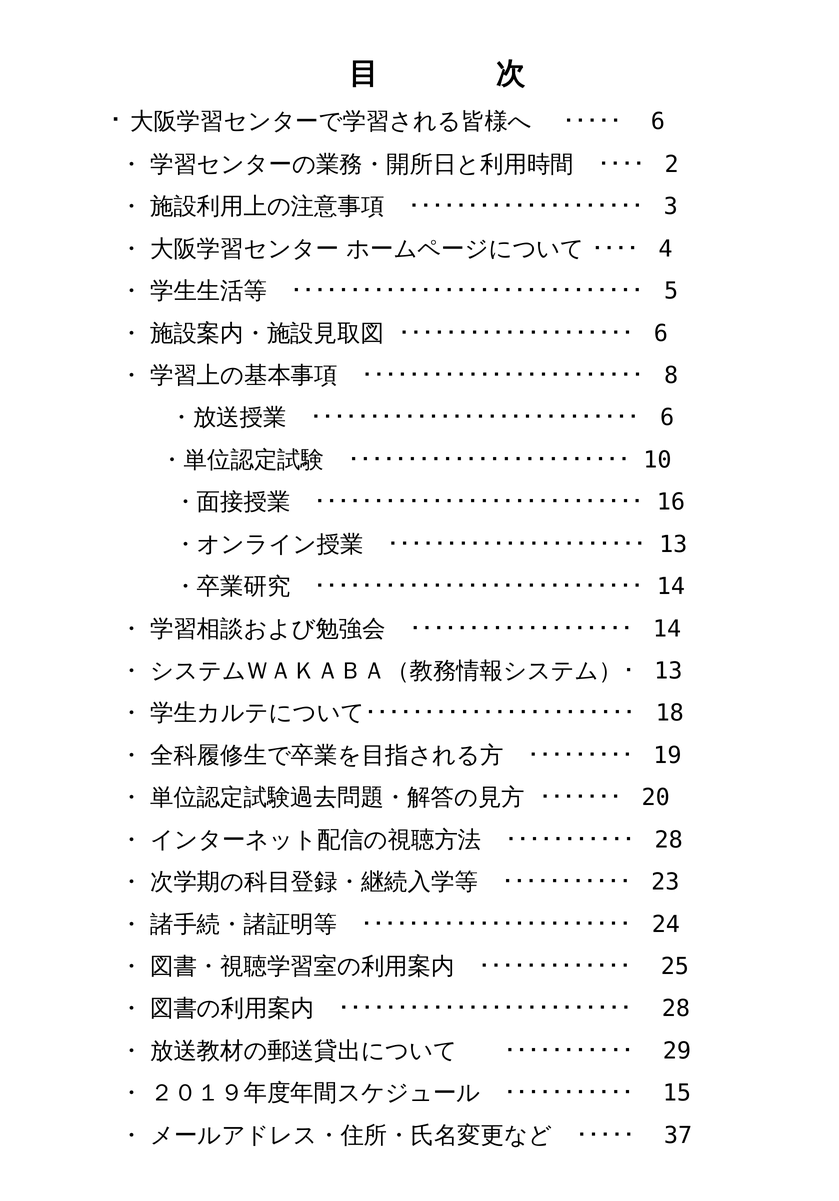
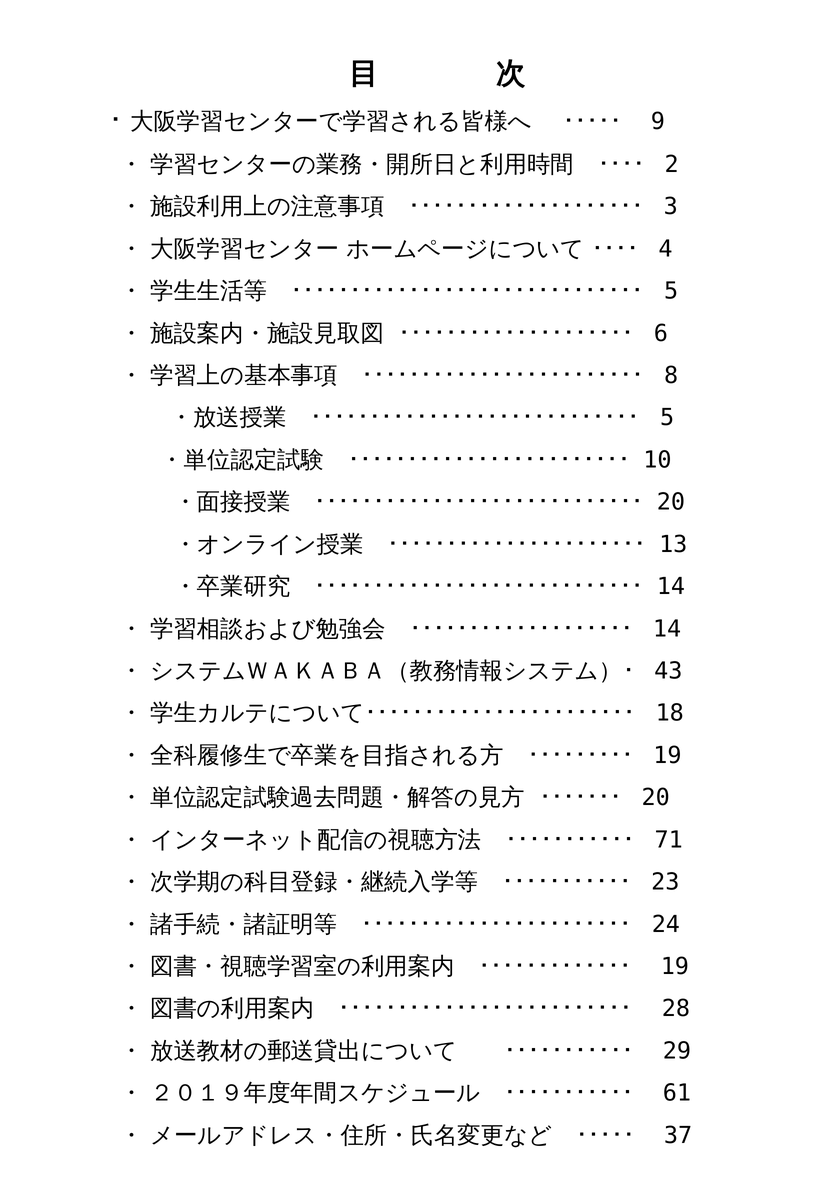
6: 6 -> 9 (658, 122)
6: 6 -> 5 (667, 418)
16: 16 -> 20 (671, 502)
13: 13 -> 43 (668, 671)
28: 28 -> 71 (669, 840)
25: 25 -> 19 (675, 966)
15: 15 -> 61 (677, 1093)
